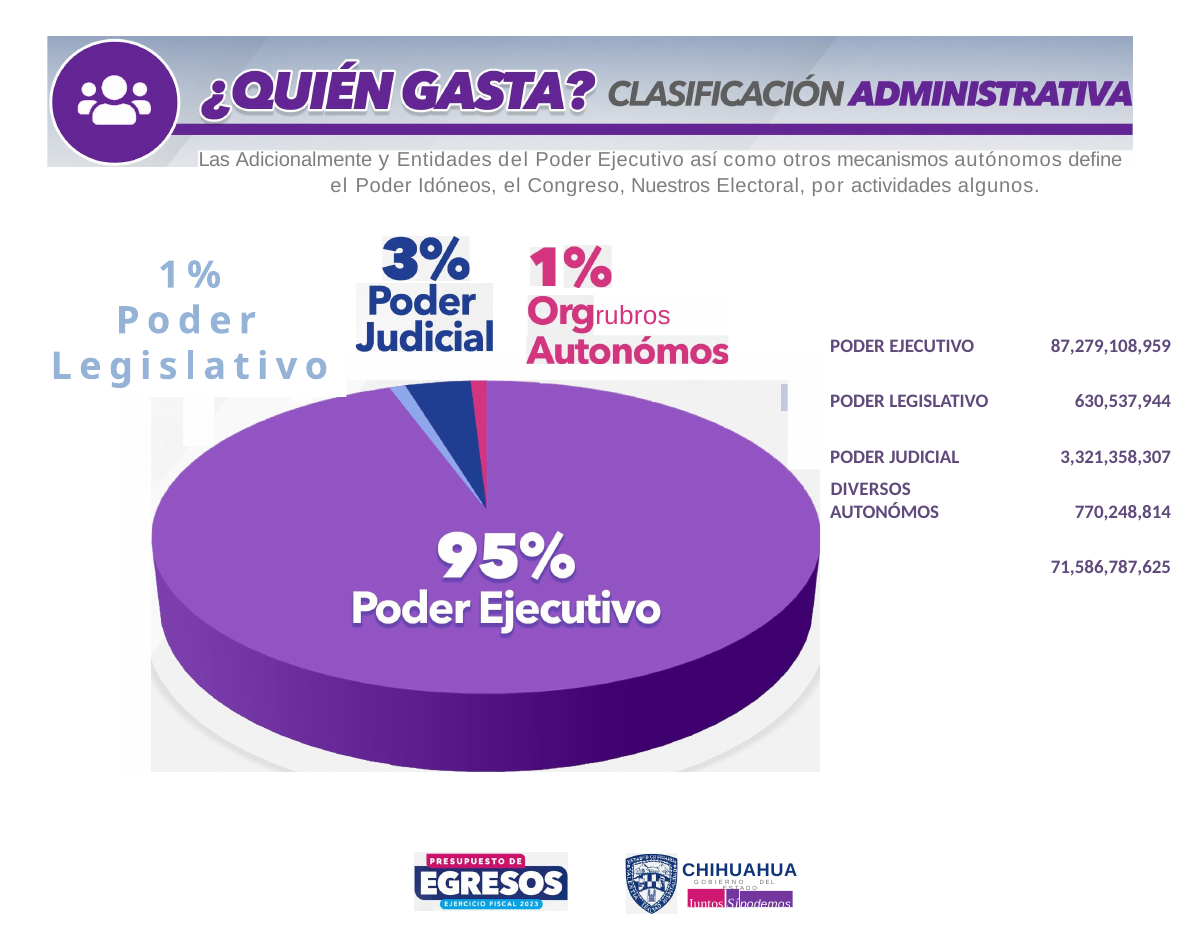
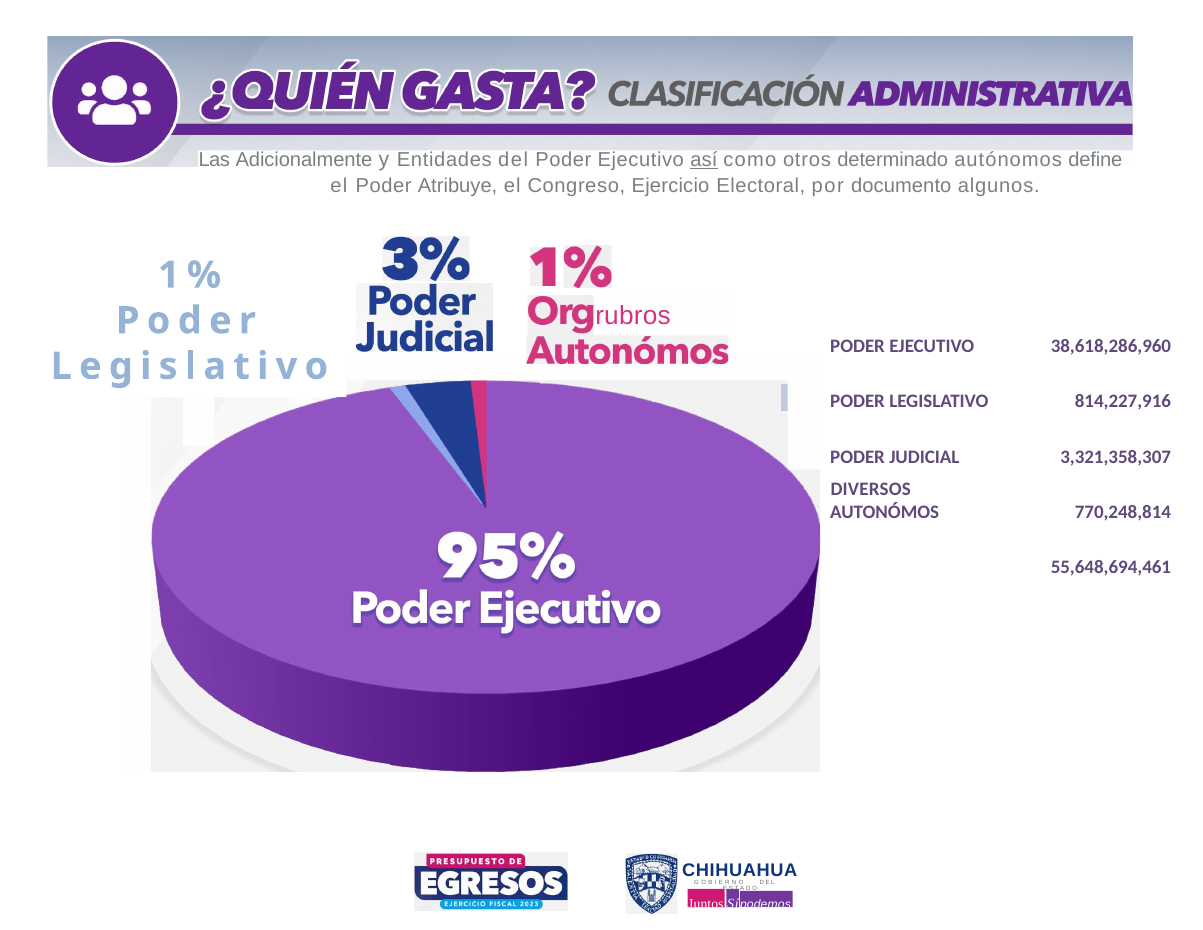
así underline: none -> present (704, 160)
mecanismos: mecanismos -> determinado (893, 160)
Idóneos: Idóneos -> Atribuye (458, 186)
Nuestros: Nuestros -> Ejercicio (671, 186)
actividades: actividades -> documento (901, 186)
87,279,108,959: 87,279,108,959 -> 38,618,286,960 (1111, 346)
630,537,944: 630,537,944 -> 814,227,916 (1123, 402)
71,586,787,625: 71,586,787,625 -> 55,648,694,461 (1111, 568)
